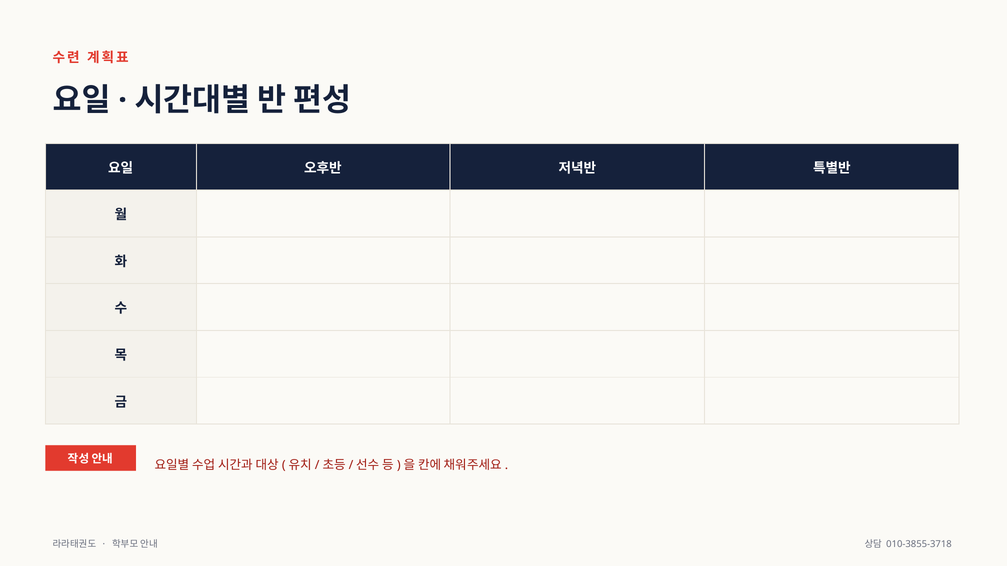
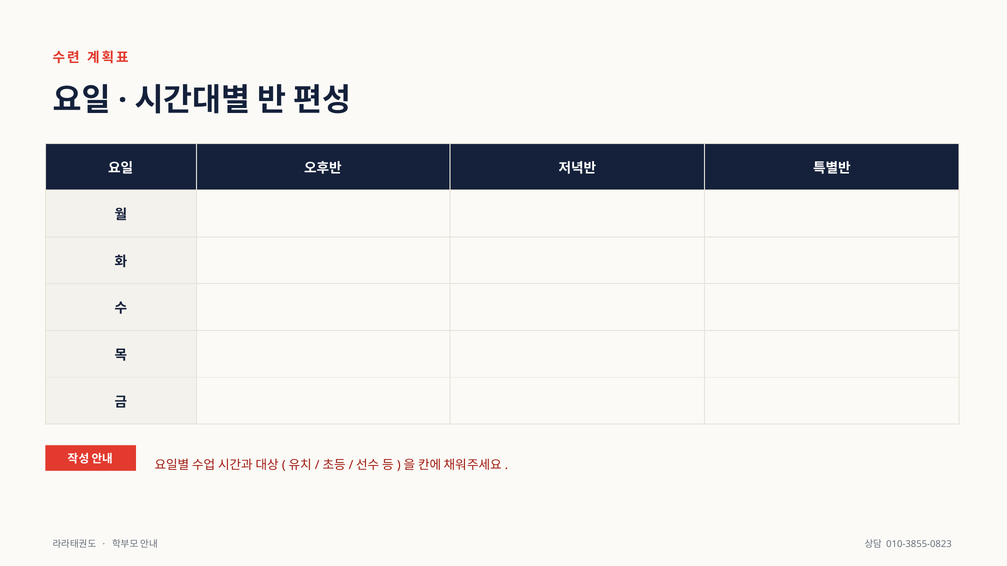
010-3855-3718: 010-3855-3718 -> 010-3855-0823 (919, 544)
